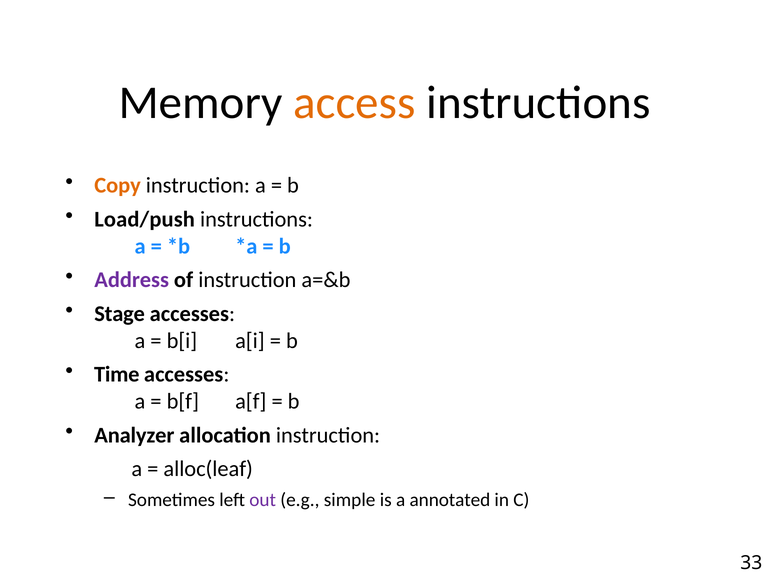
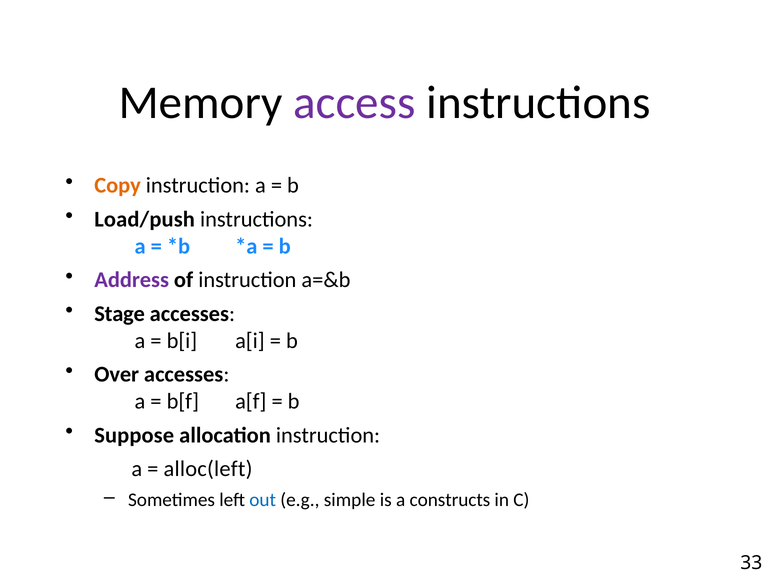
access colour: orange -> purple (354, 103)
Time: Time -> Over (117, 375)
Analyzer: Analyzer -> Suppose (134, 436)
alloc(leaf: alloc(leaf -> alloc(left (208, 469)
out colour: purple -> blue (263, 500)
annotated: annotated -> constructs (450, 500)
